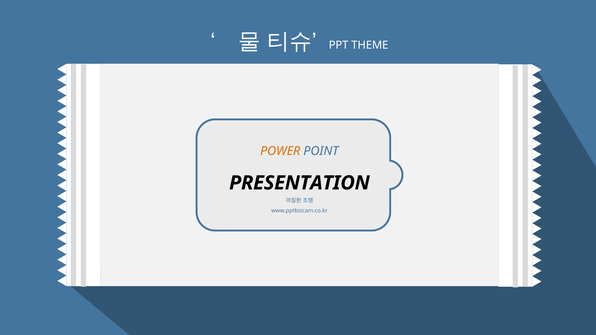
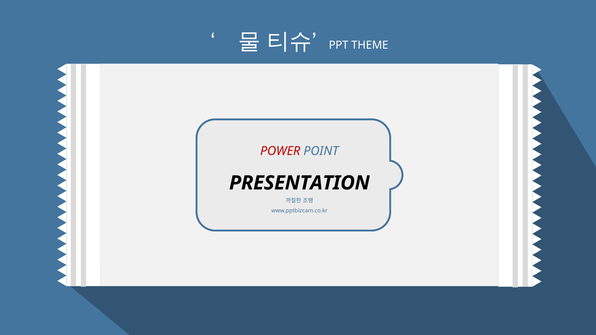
POWER colour: orange -> red (280, 151)
